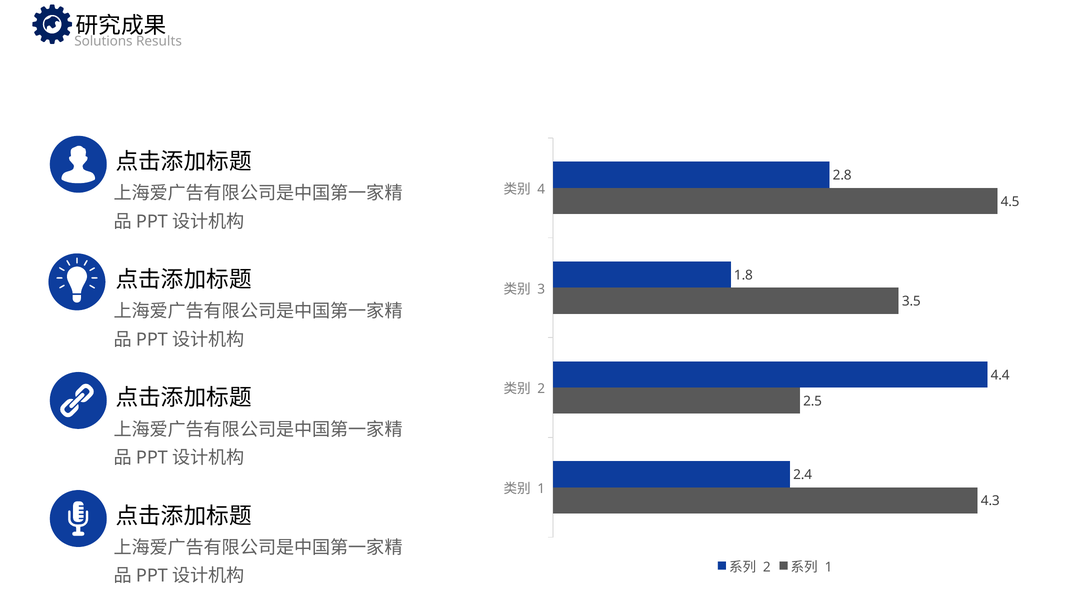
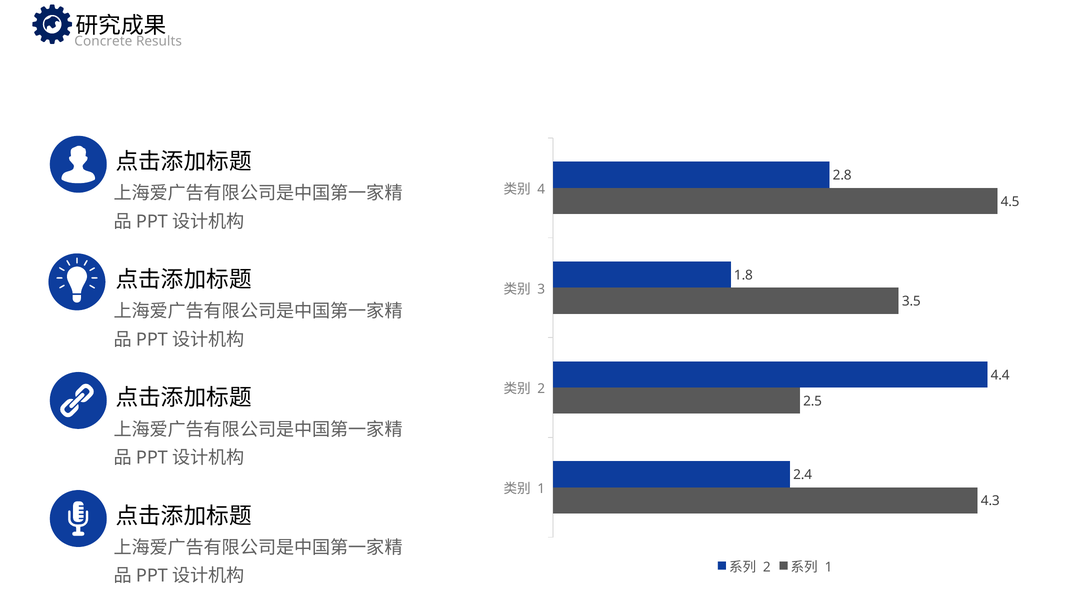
Solutions: Solutions -> Concrete (103, 41)
